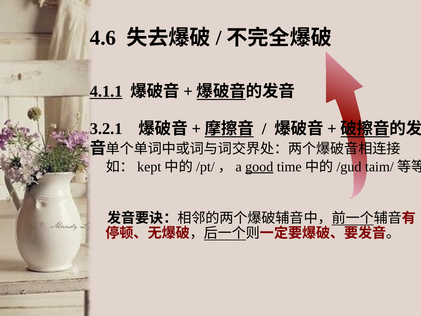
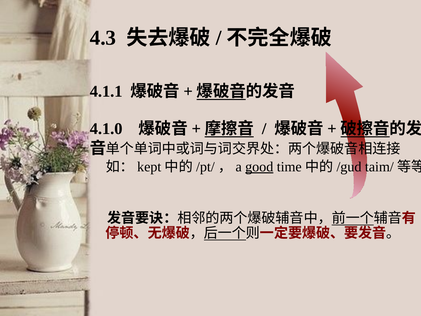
4.6: 4.6 -> 4.3 (103, 38)
4.1.1 underline: present -> none (106, 92)
3.2.1: 3.2.1 -> 4.1.0 (106, 129)
